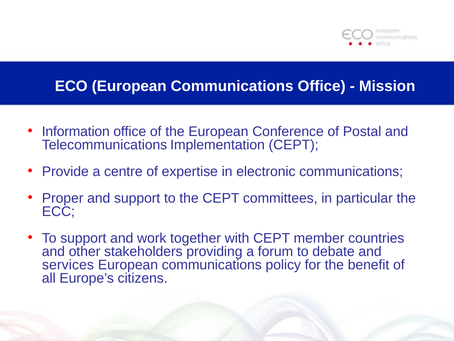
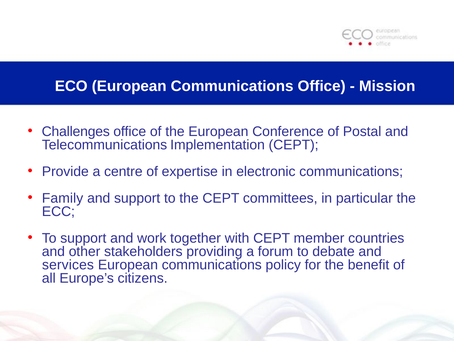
Information: Information -> Challenges (76, 131)
Proper: Proper -> Family (63, 198)
